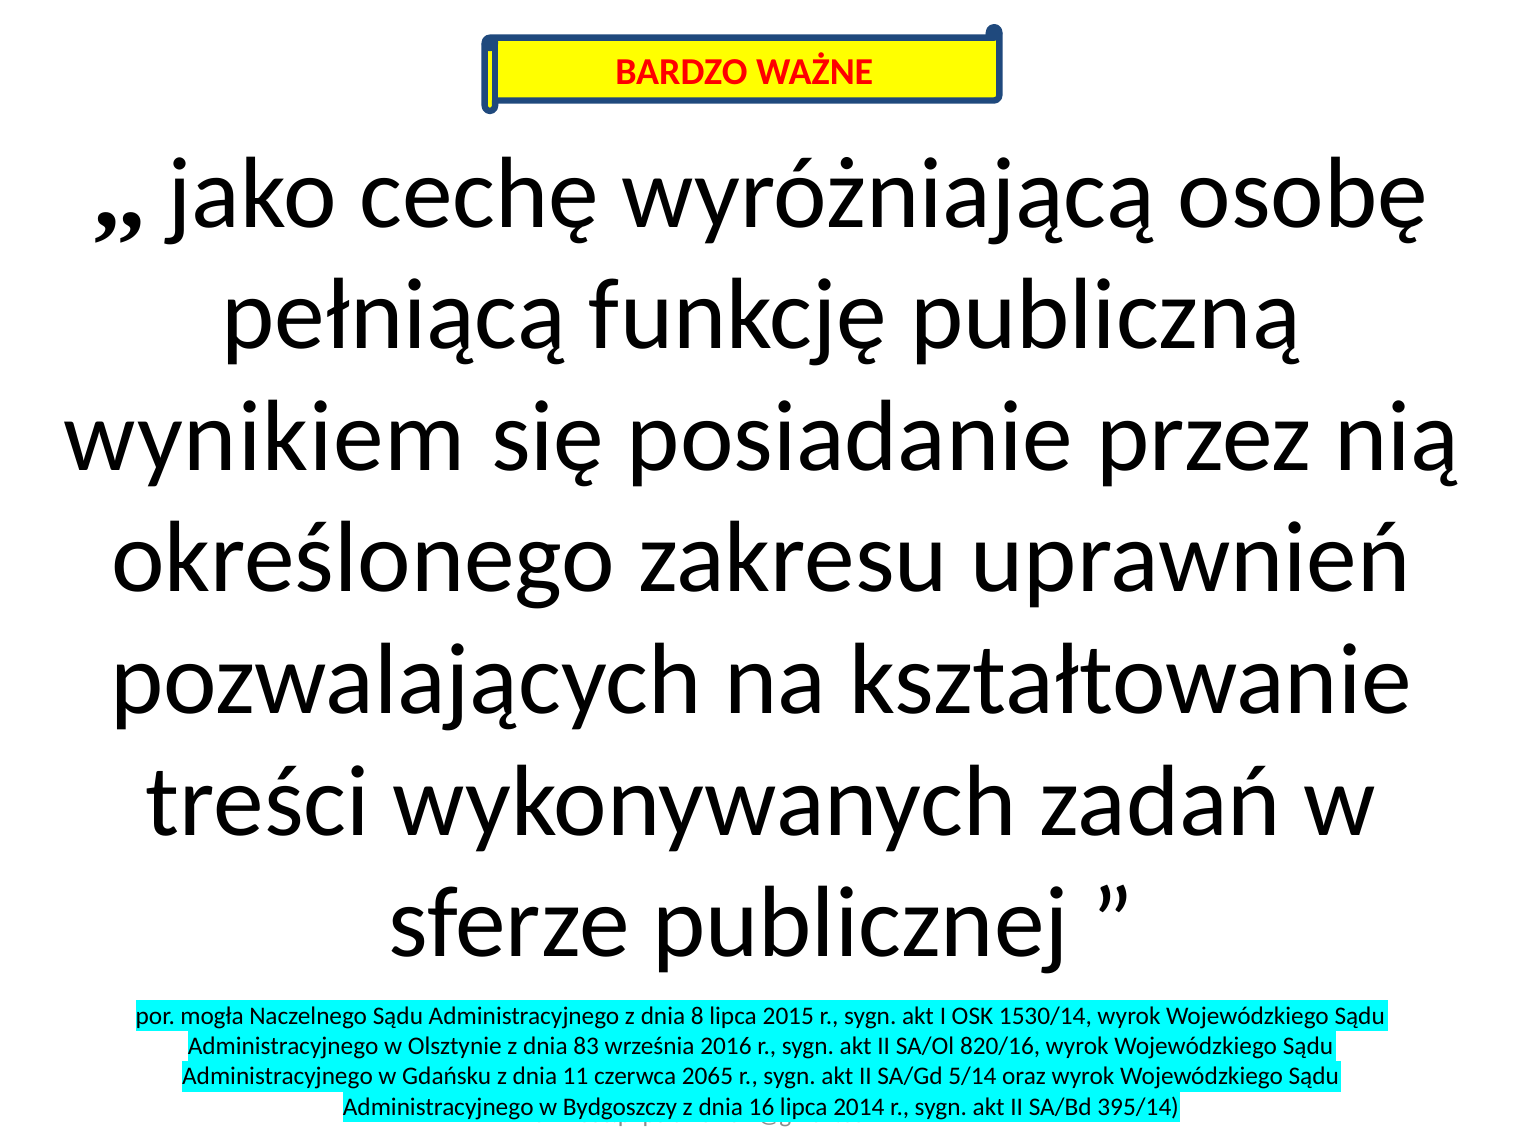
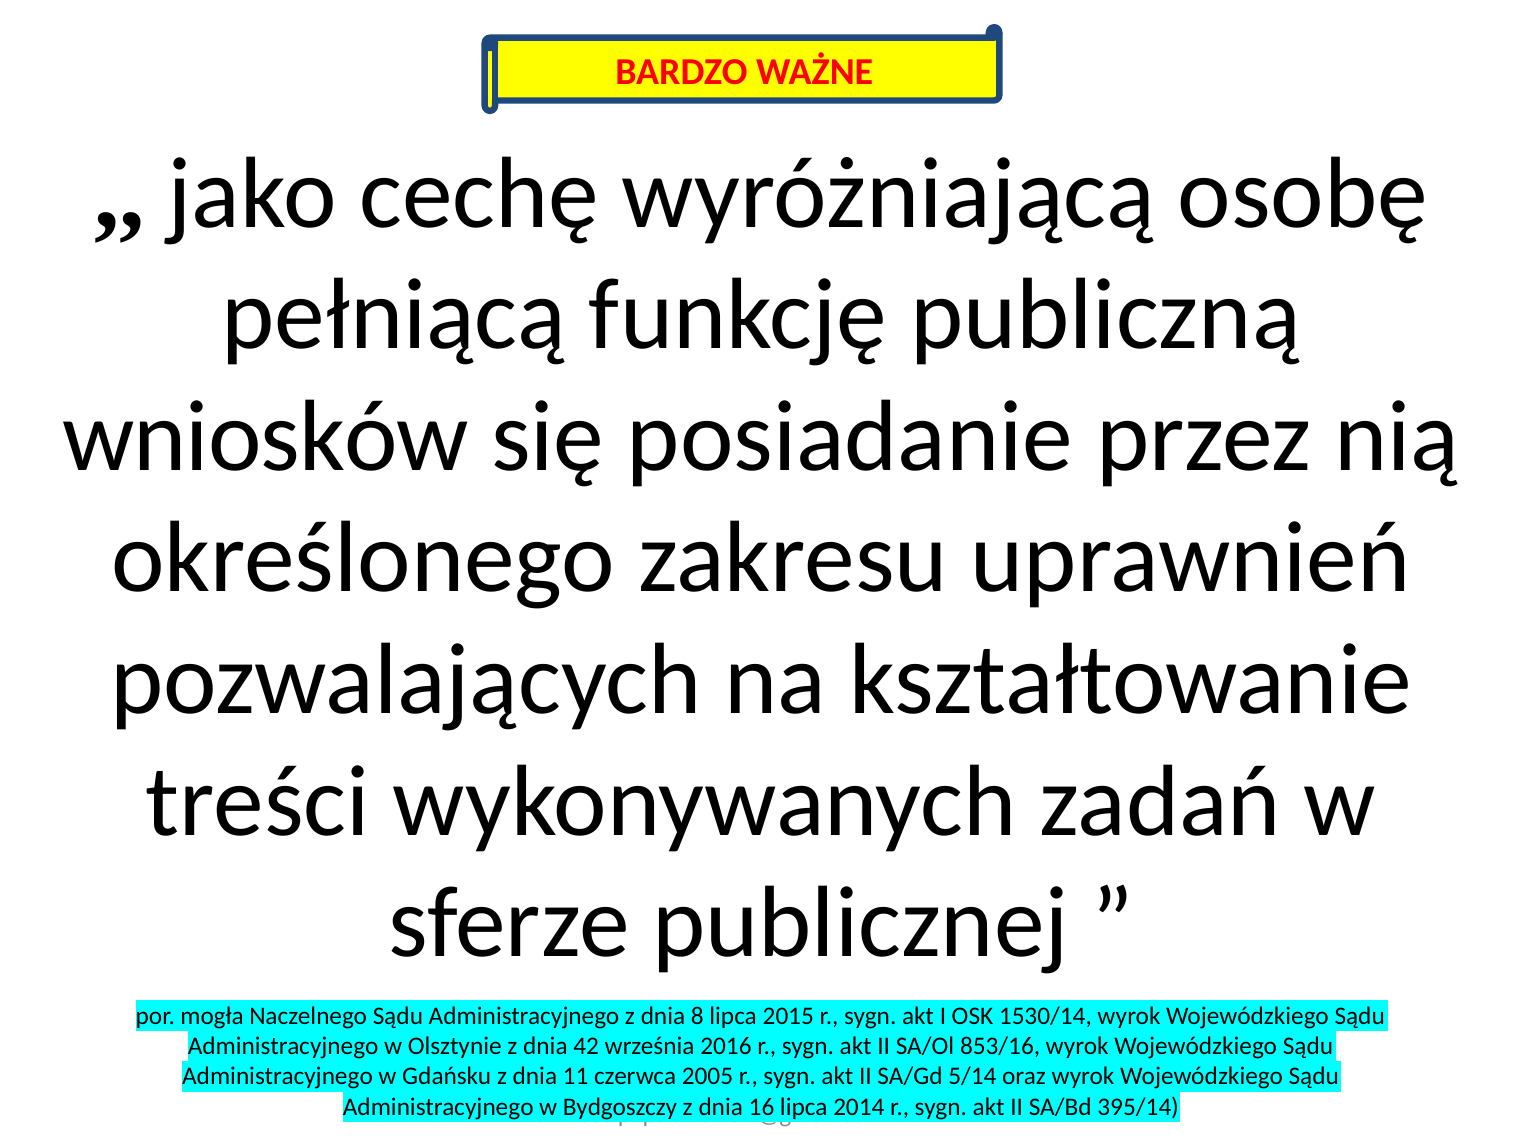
wynikiem: wynikiem -> wniosków (266, 437)
83: 83 -> 42 (586, 1046)
820/16: 820/16 -> 853/16 (1000, 1046)
2065: 2065 -> 2005 (707, 1077)
